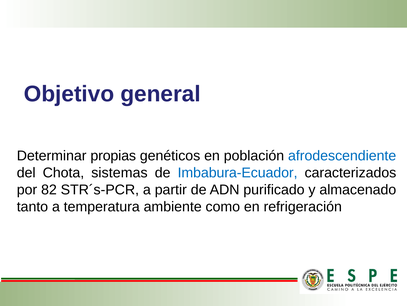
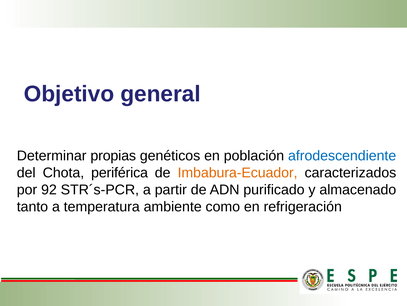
sistemas: sistemas -> periférica (120, 172)
Imbabura-Ecuador colour: blue -> orange (238, 172)
82: 82 -> 92 (49, 189)
